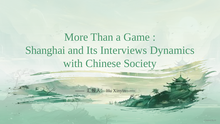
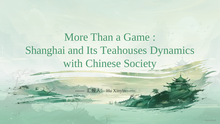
Interviews: Interviews -> Teahouses (124, 50)
